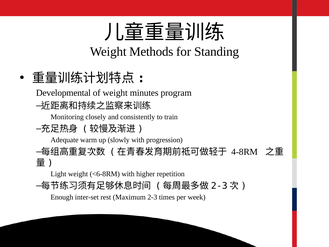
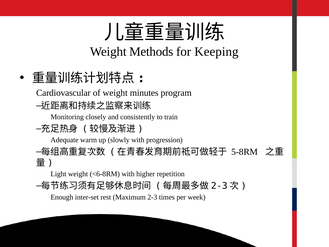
Standing: Standing -> Keeping (216, 52)
Developmental: Developmental -> Cardiovascular (63, 93)
4-8RM: 4-8RM -> 5-8RM (245, 152)
